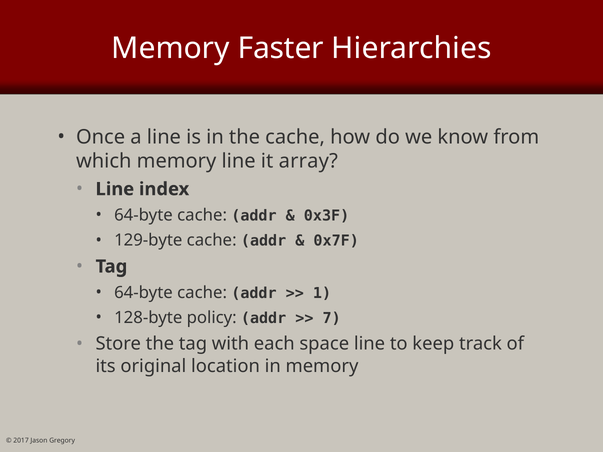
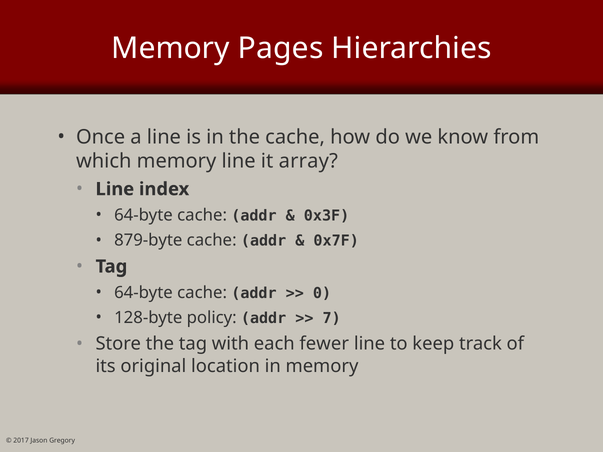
Faster: Faster -> Pages (281, 49)
129-byte: 129-byte -> 879-byte (148, 240)
1: 1 -> 0 (322, 293)
space: space -> fewer (324, 344)
